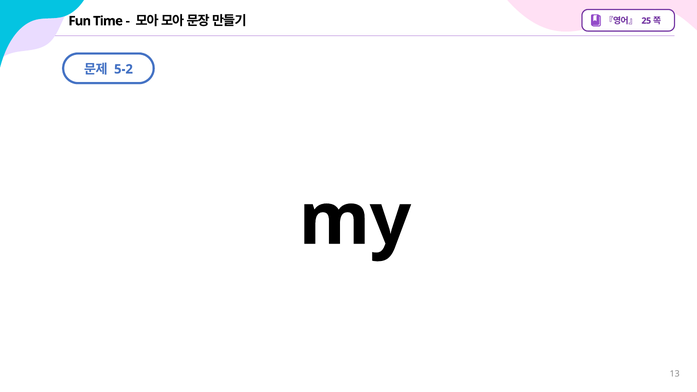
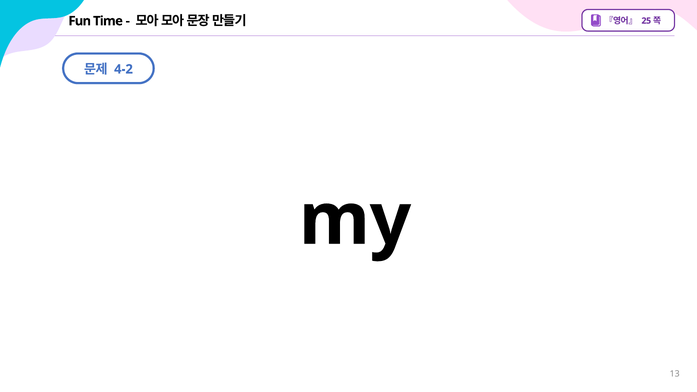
5-2: 5-2 -> 4-2 (123, 69)
